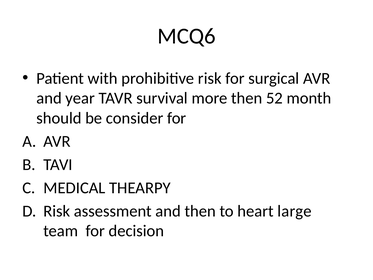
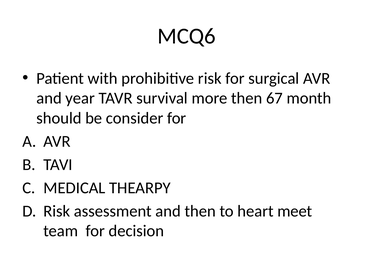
52: 52 -> 67 (274, 98)
large: large -> meet (295, 211)
